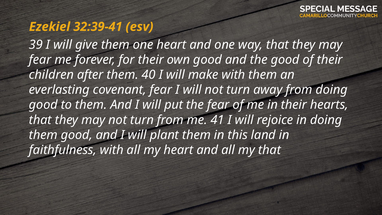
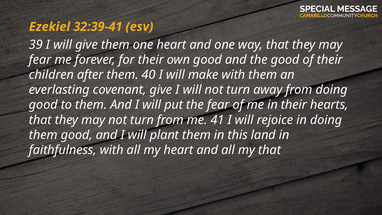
covenant fear: fear -> give (161, 90)
